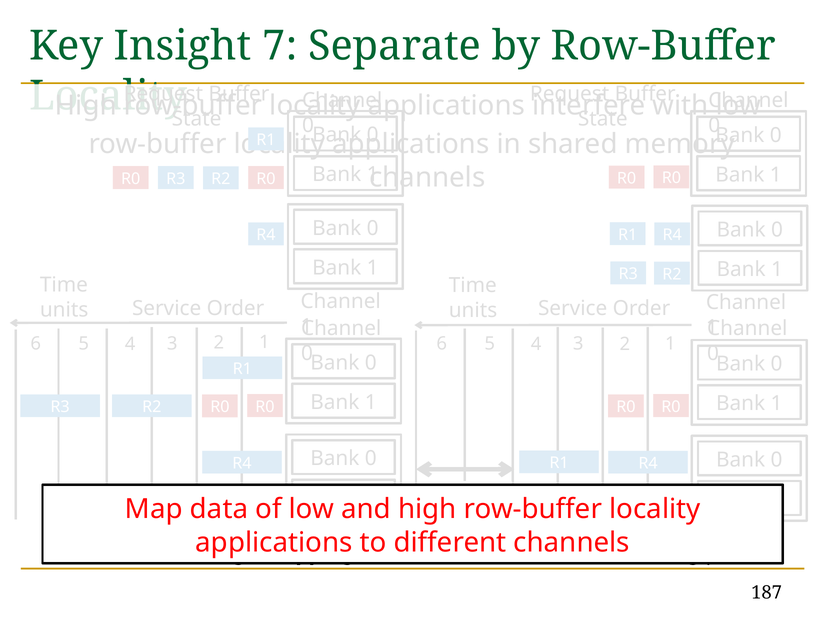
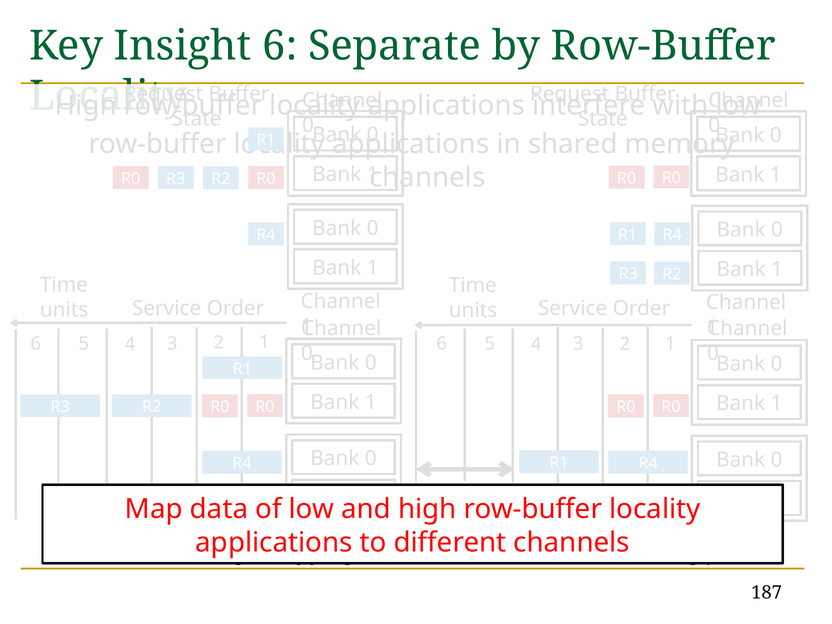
Insight 7: 7 -> 6 (280, 46)
